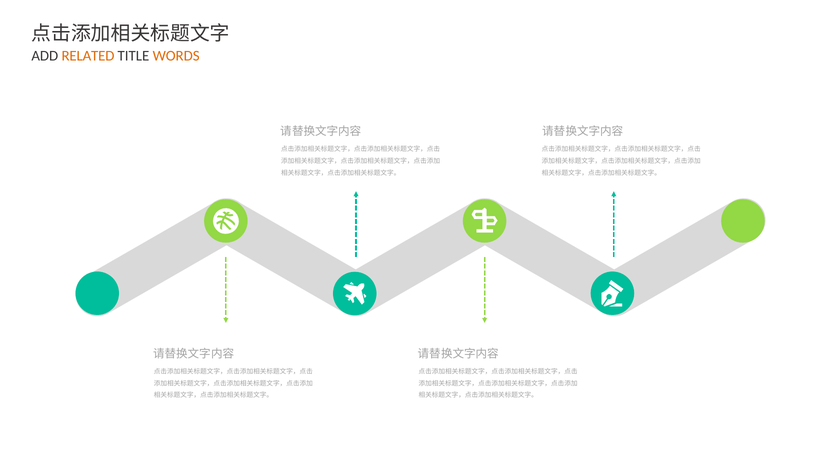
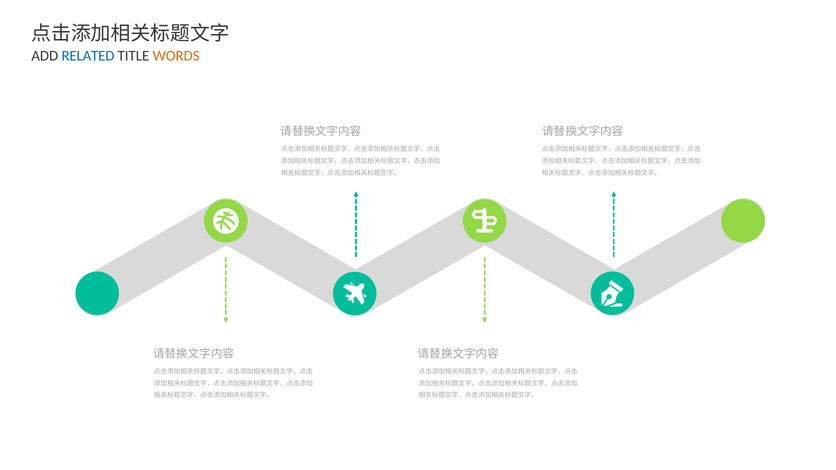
RELATED colour: orange -> blue (88, 56)
